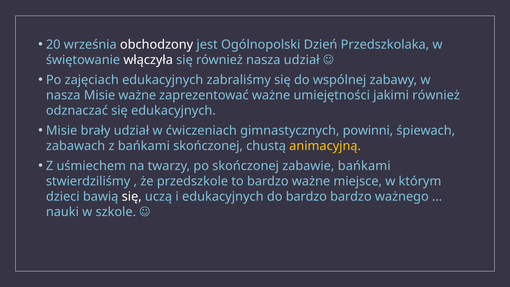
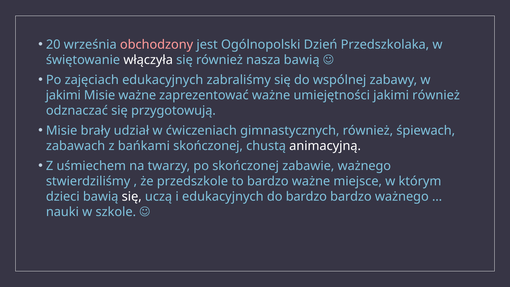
obchodzony colour: white -> pink (157, 45)
nasza udział: udział -> bawią (302, 60)
nasza: nasza -> jakimi (63, 95)
się edukacyjnych: edukacyjnych -> przygotowują (173, 111)
gimnastycznych powinni: powinni -> również (368, 131)
animacyjną colour: yellow -> white (325, 146)
zabawie bańkami: bańkami -> ważnego (364, 166)
